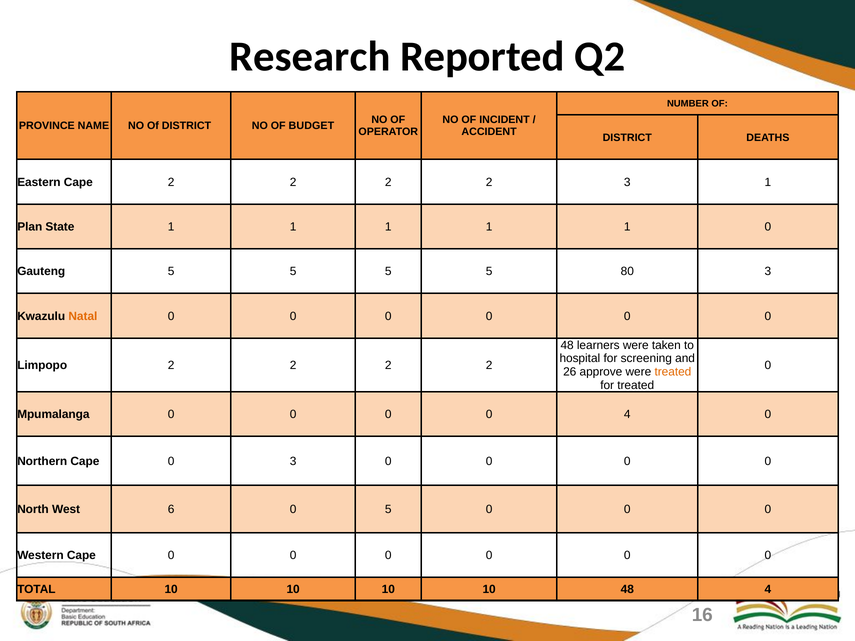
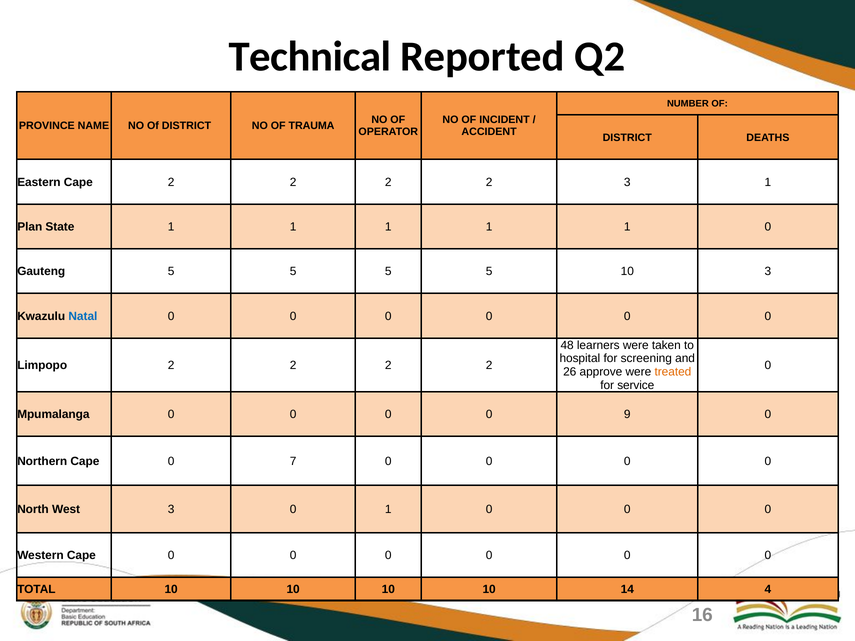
Research: Research -> Technical (310, 57)
BUDGET: BUDGET -> TRAUMA (312, 126)
5 80: 80 -> 10 (627, 272)
Natal colour: orange -> blue (83, 316)
for treated: treated -> service (636, 385)
0 4: 4 -> 9 (627, 414)
0 3: 3 -> 7 (293, 461)
West 6: 6 -> 3 (171, 510)
0 5: 5 -> 1 (388, 510)
10 48: 48 -> 14 (627, 590)
